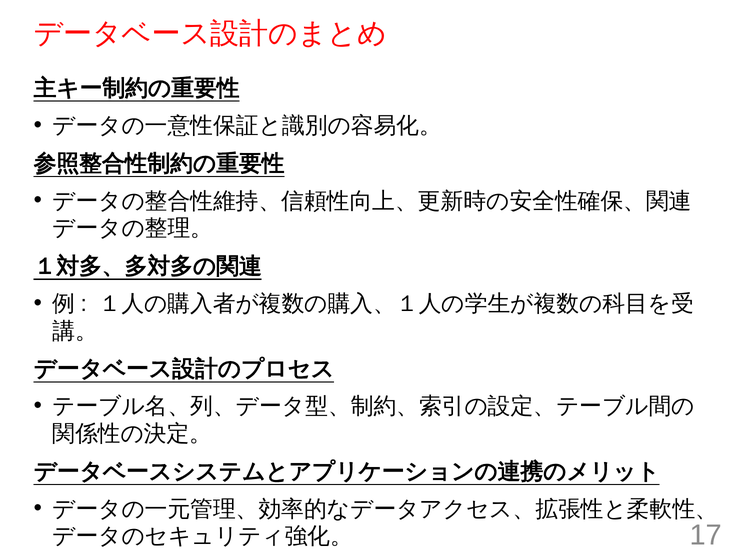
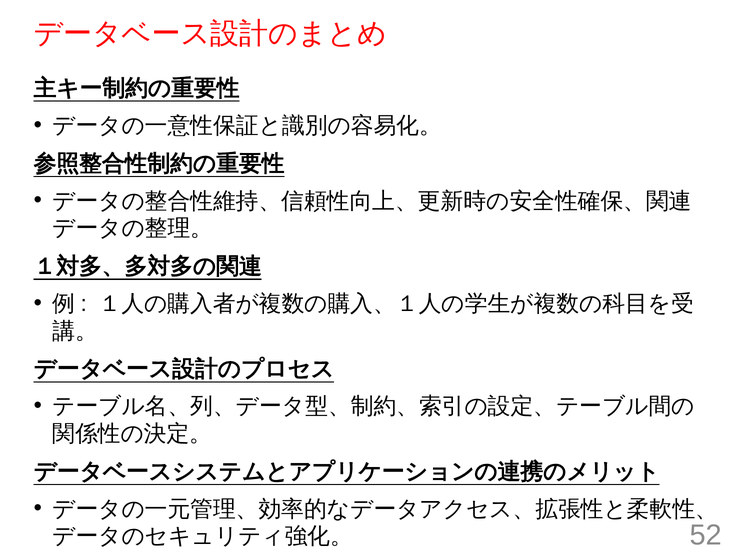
17: 17 -> 52 (706, 535)
